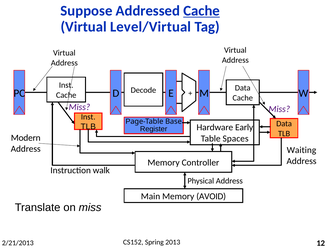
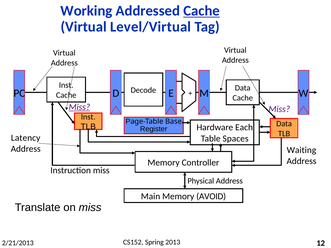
Suppose: Suppose -> Working (86, 11)
Miss underline: none -> present (79, 107)
Early: Early -> Each (244, 128)
Modern: Modern -> Latency (26, 138)
Instruction walk: walk -> miss (101, 171)
